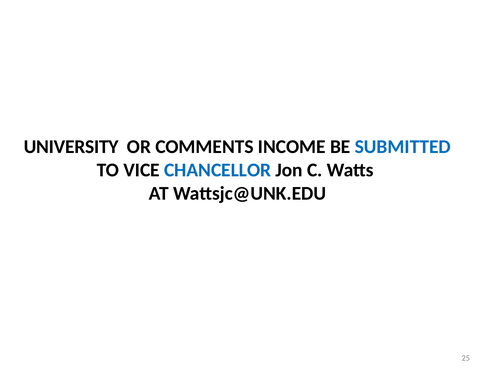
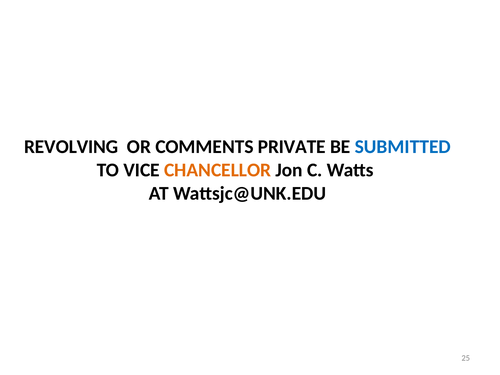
UNIVERSITY: UNIVERSITY -> REVOLVING (71, 147)
INCOME: INCOME -> PRIVATE (292, 147)
CHANCELLOR colour: blue -> orange (218, 170)
